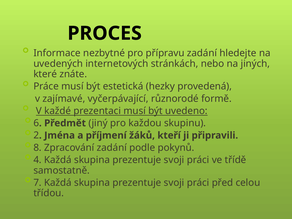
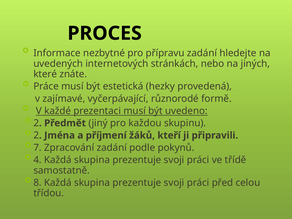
6: 6 -> 2 (36, 123)
8: 8 -> 7 (37, 148)
7: 7 -> 8 (37, 183)
